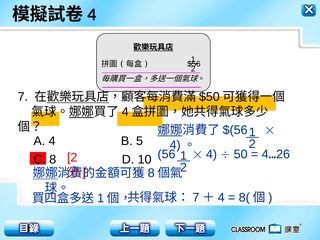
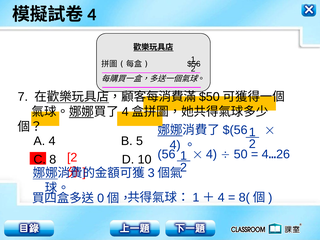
8: 8 -> 3 (151, 173)
7: 7 -> 1 (196, 198)
1: 1 -> 0 (101, 198)
